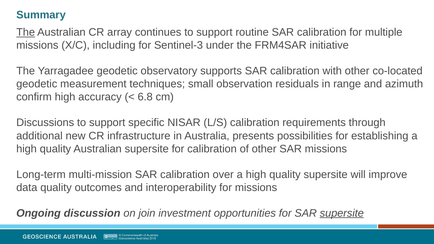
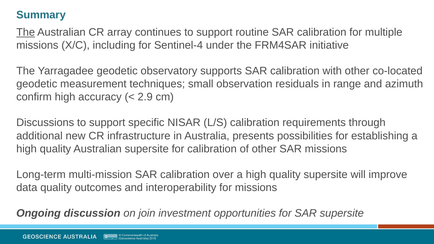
Sentinel-3: Sentinel-3 -> Sentinel-4 (179, 45)
6.8: 6.8 -> 2.9 (145, 97)
supersite underline: present -> none (342, 213)
